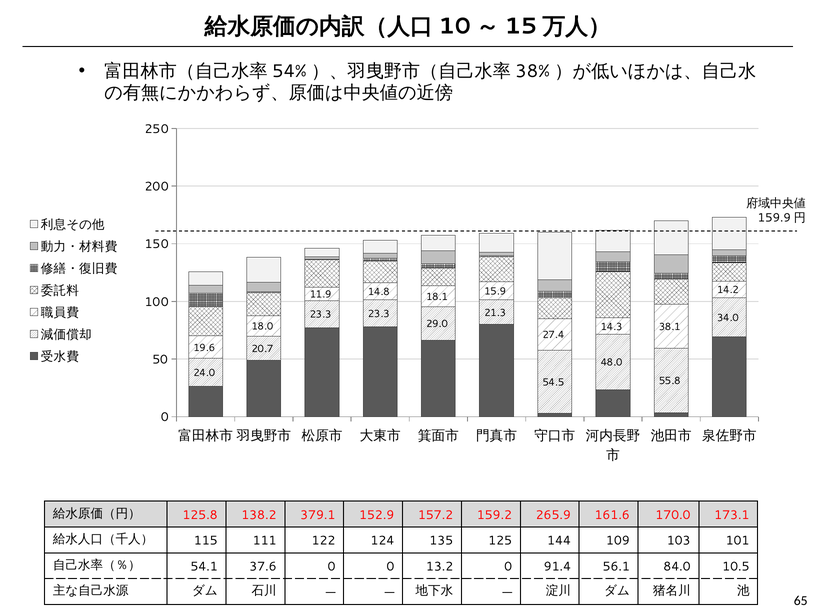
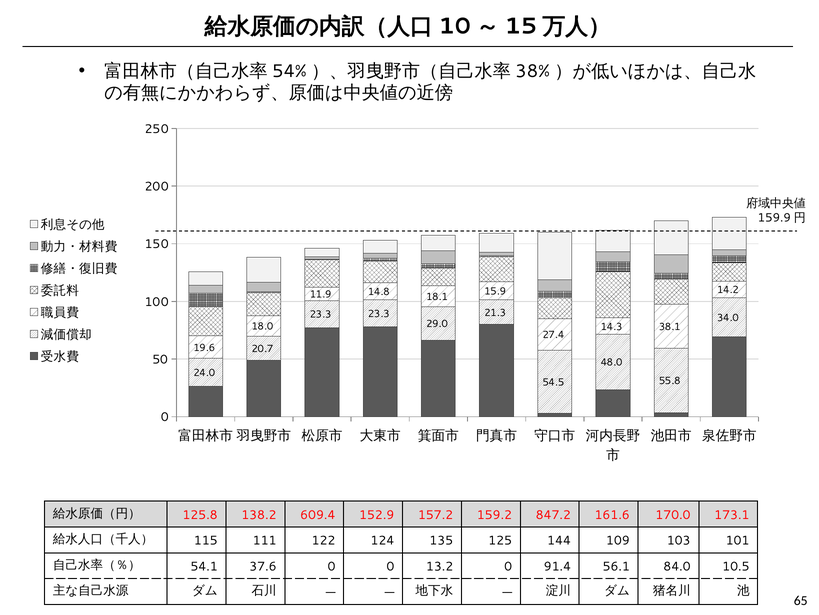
379.1: 379.1 -> 609.4 (318, 514)
265.9: 265.9 -> 847.2 (553, 514)
